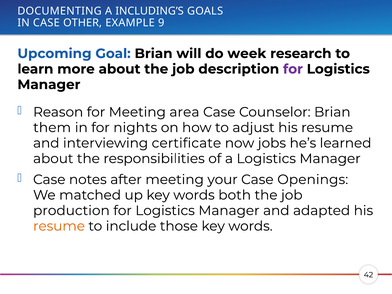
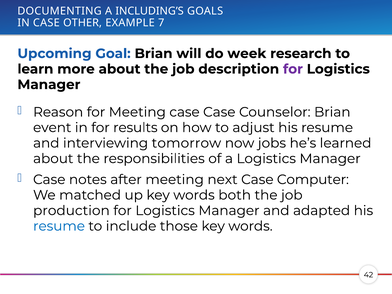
9: 9 -> 7 (161, 23)
Meeting area: area -> case (185, 112)
them: them -> event (52, 128)
nights: nights -> results (135, 128)
certificate: certificate -> tomorrow (186, 143)
your: your -> next (223, 180)
Openings: Openings -> Computer (313, 180)
resume colour: orange -> blue (59, 226)
